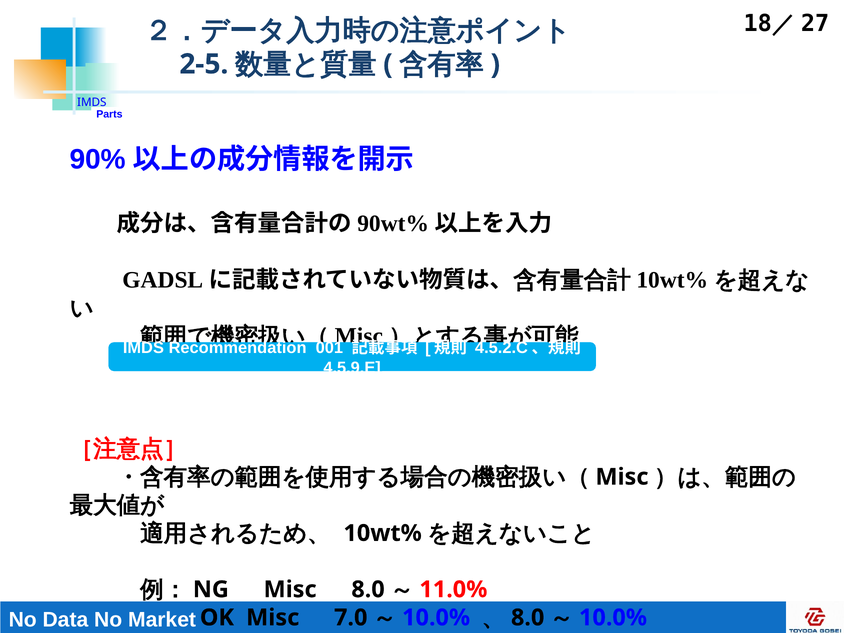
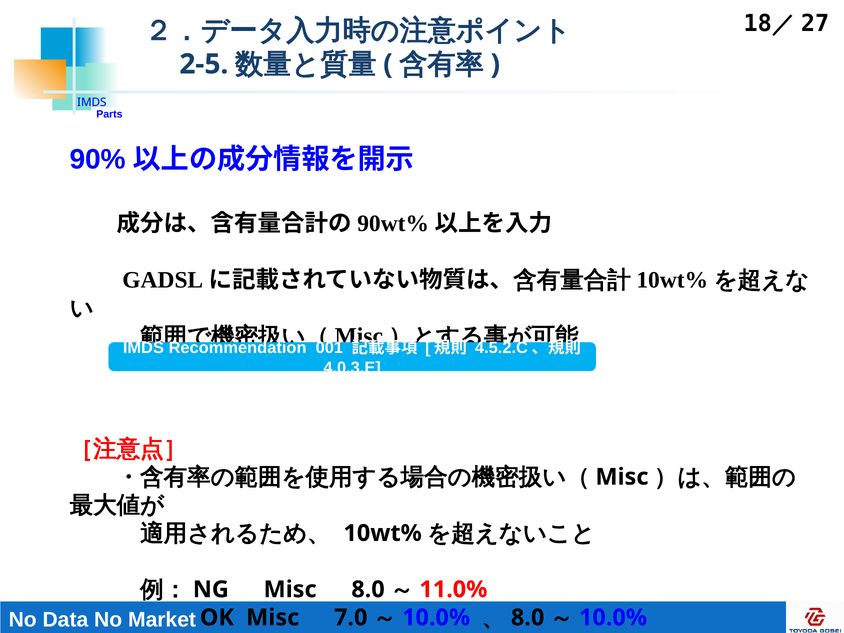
4.5.9.E: 4.5.9.E -> 4.0.3.E (352, 368)
